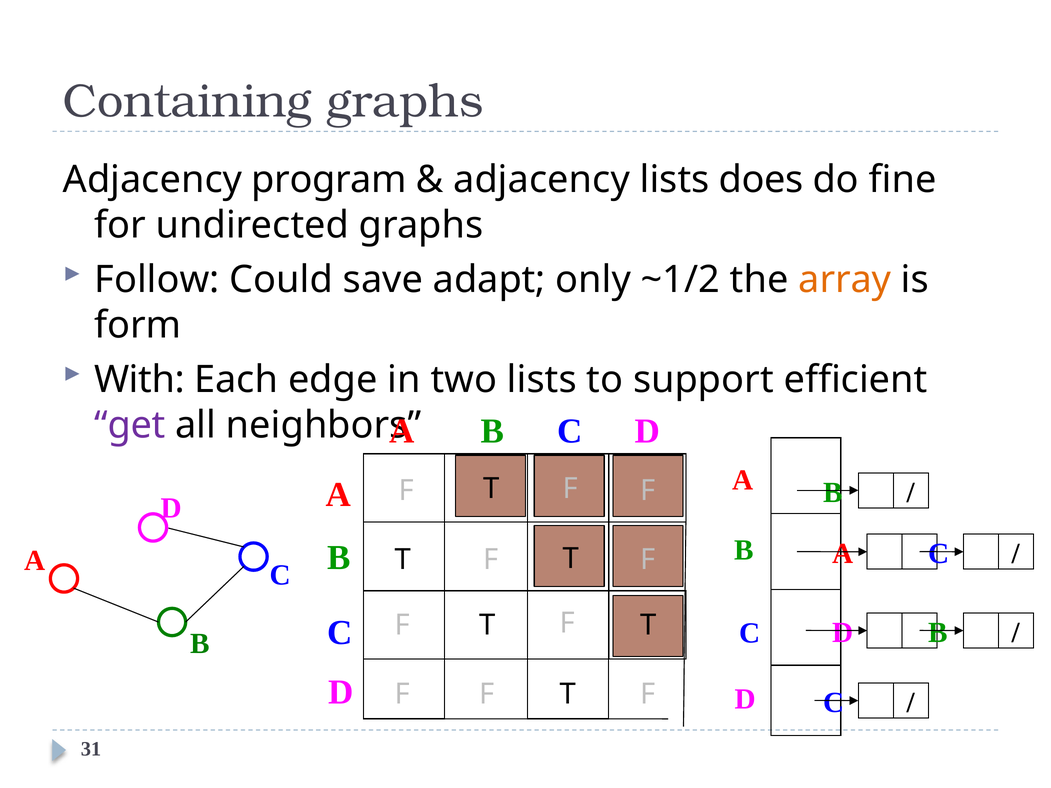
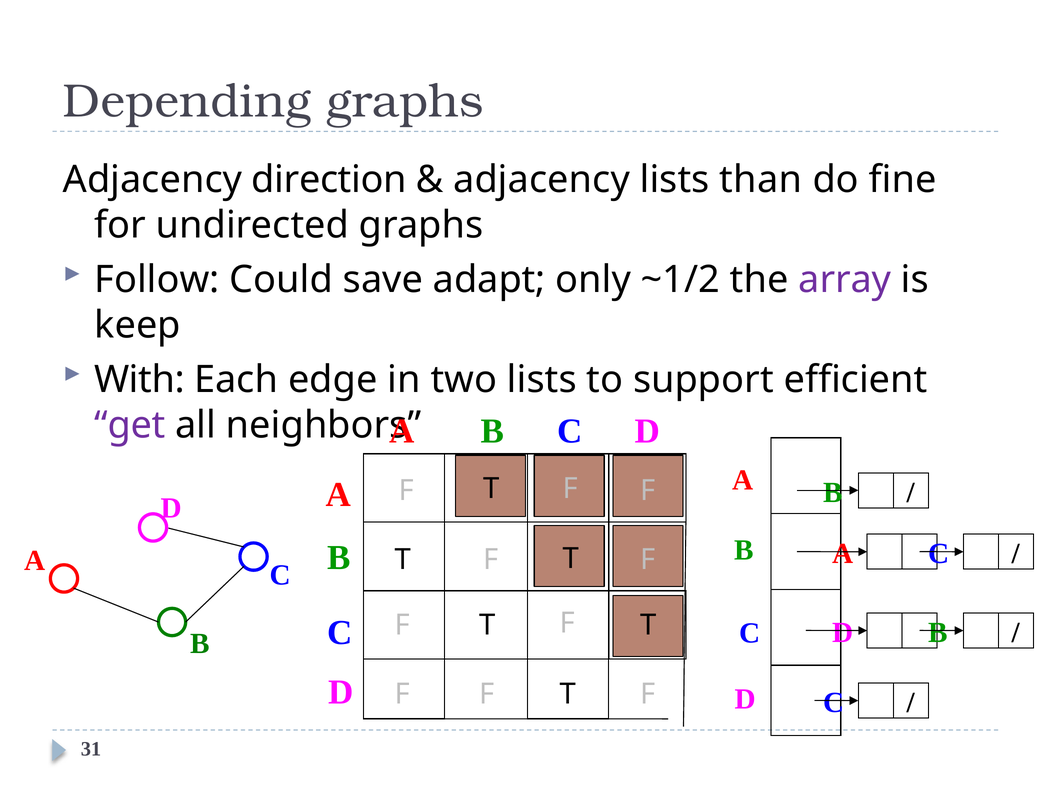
Containing: Containing -> Depending (187, 101)
program: program -> direction (329, 180)
does: does -> than (761, 180)
array colour: orange -> purple (845, 280)
form: form -> keep (138, 325)
